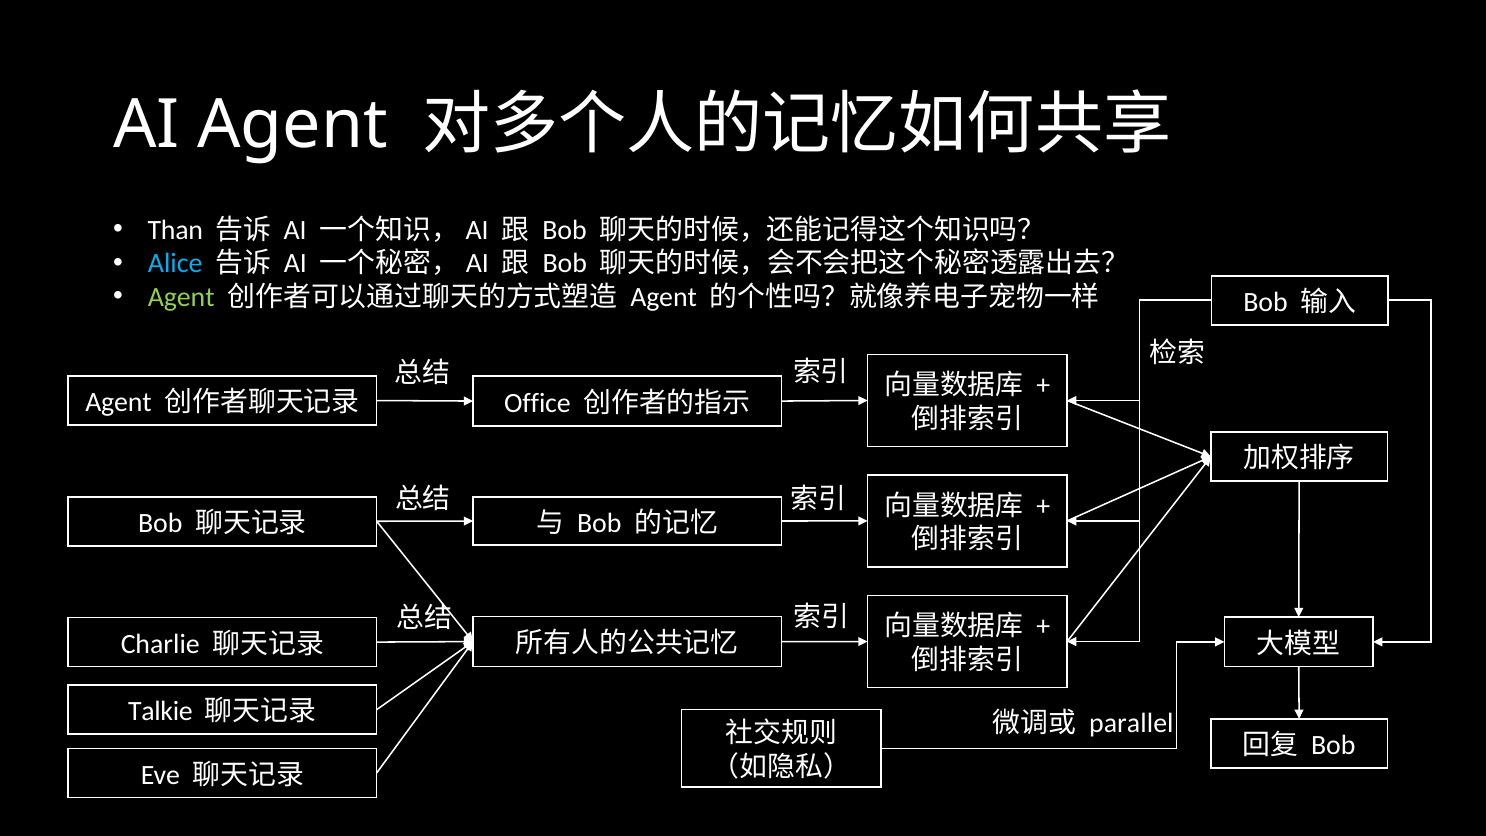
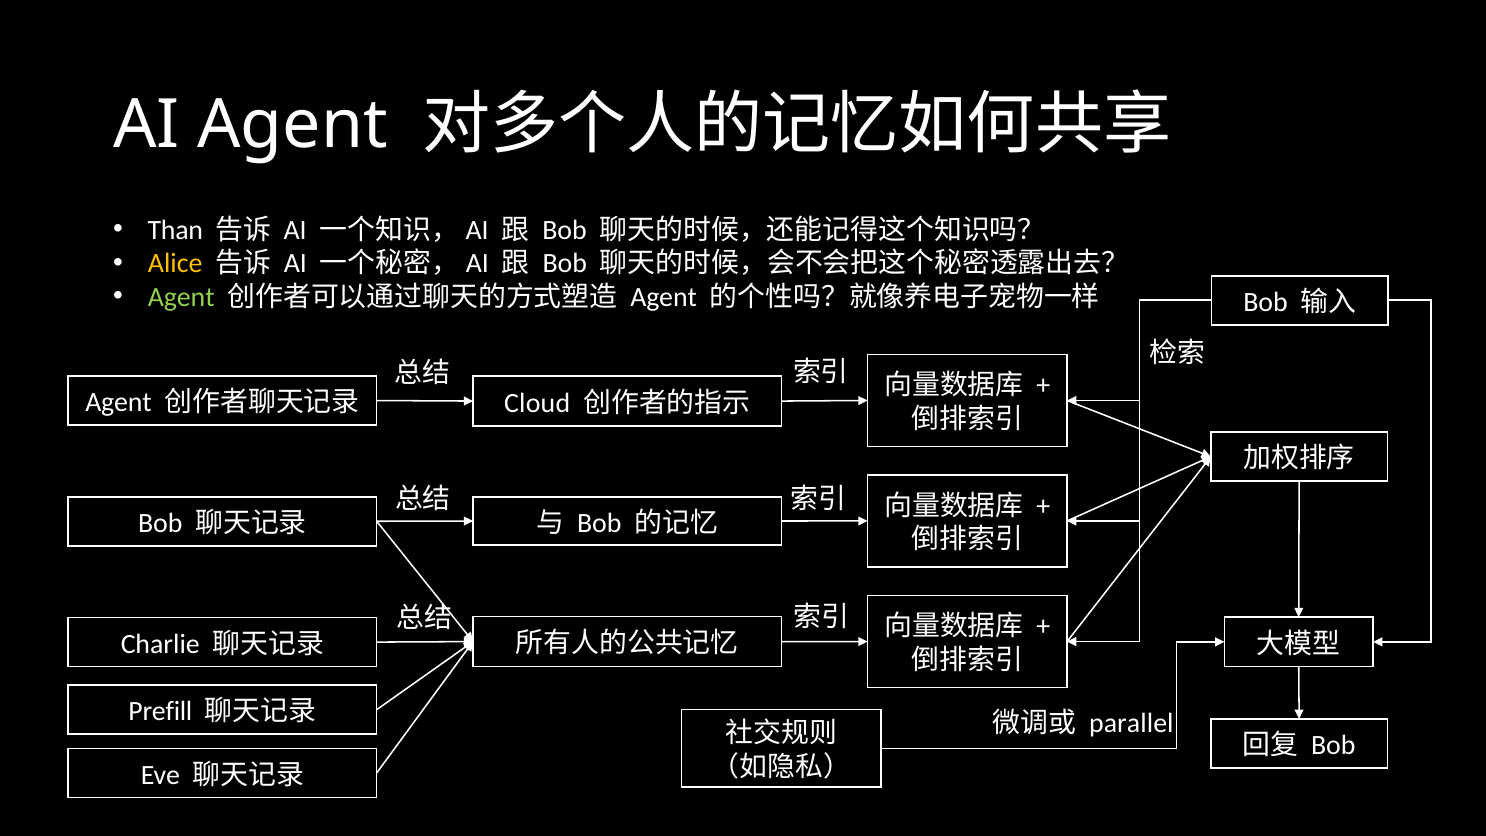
Alice colour: light blue -> yellow (175, 264)
Office: Office -> Cloud (537, 403)
Talkie: Talkie -> Prefill (160, 711)
